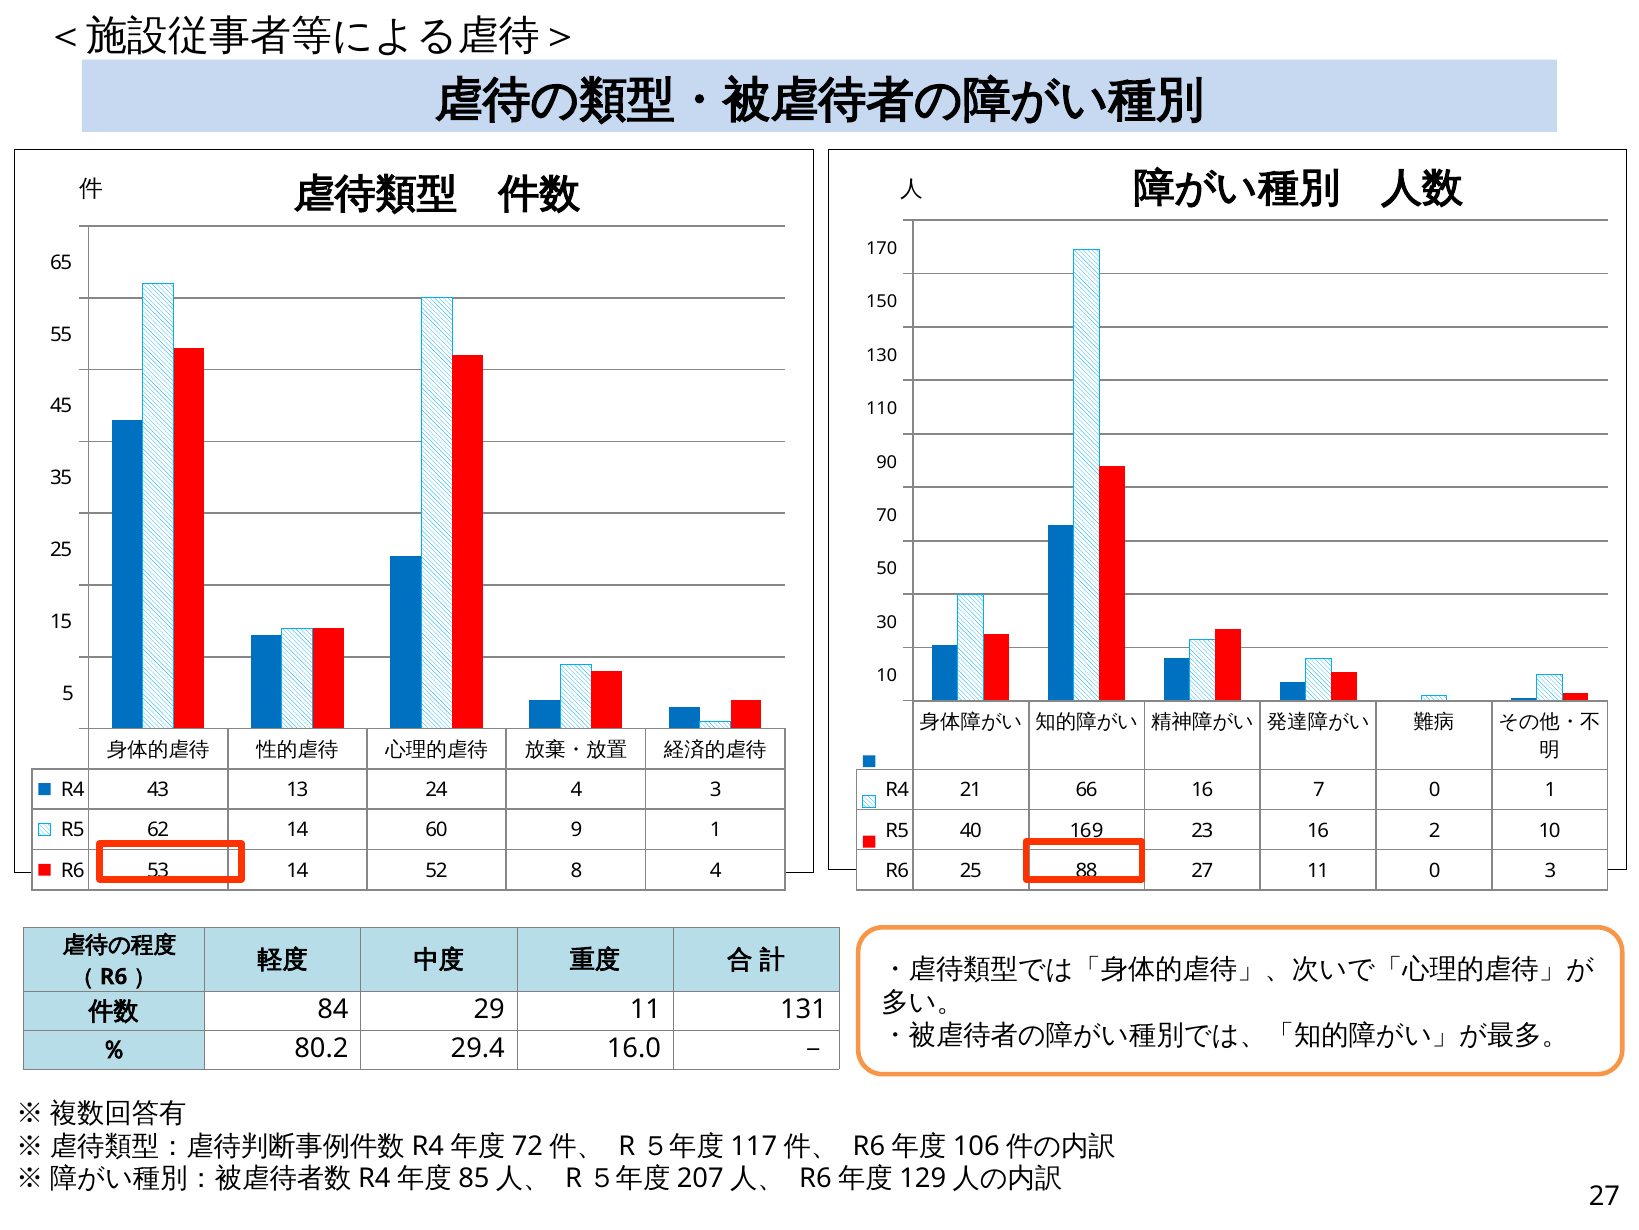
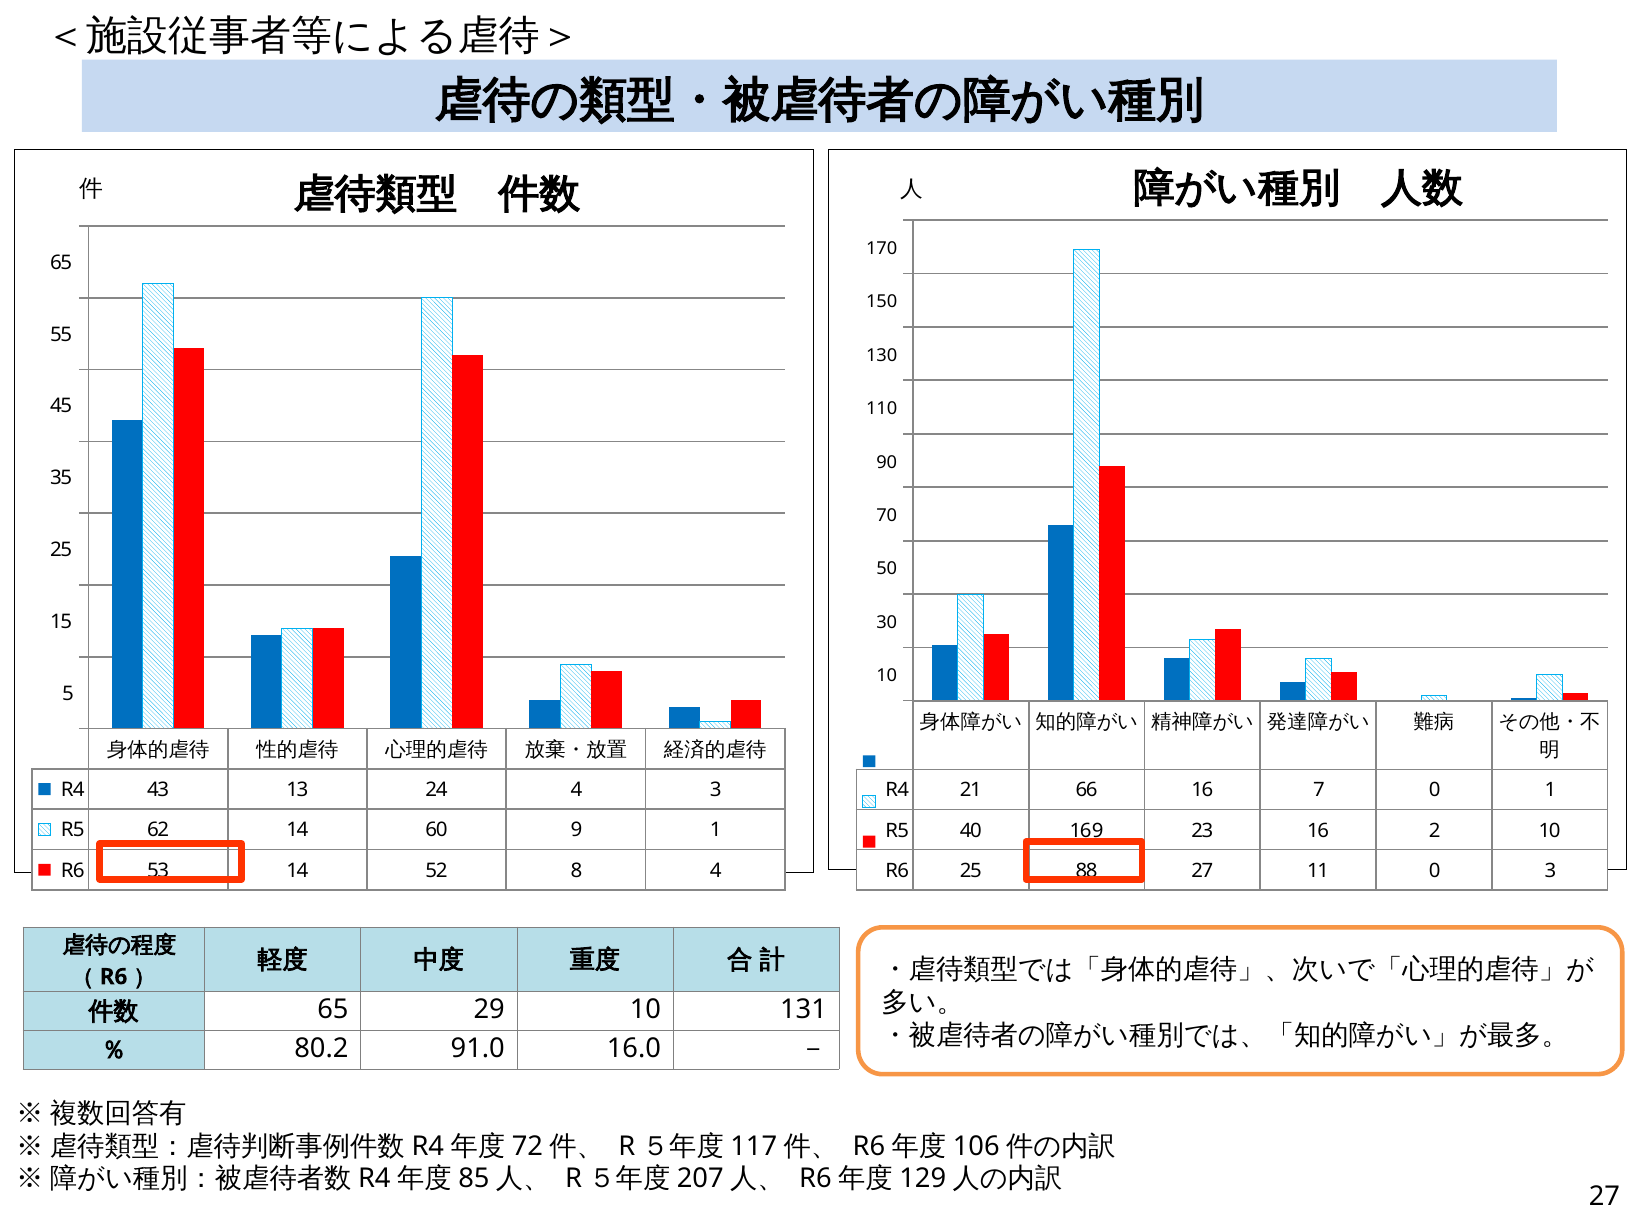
84: 84 -> 65 (333, 1009)
29 11: 11 -> 10 (645, 1009)
29.4: 29.4 -> 91.0 (478, 1048)
